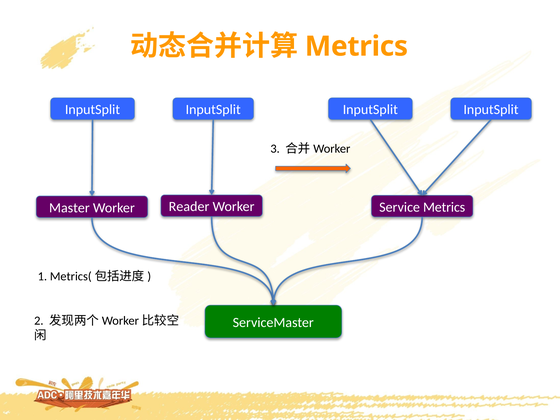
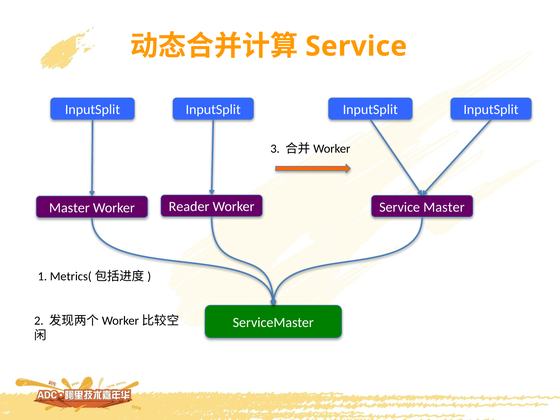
Metrics: Metrics -> Service (356, 46)
Service Metrics: Metrics -> Master (444, 207)
